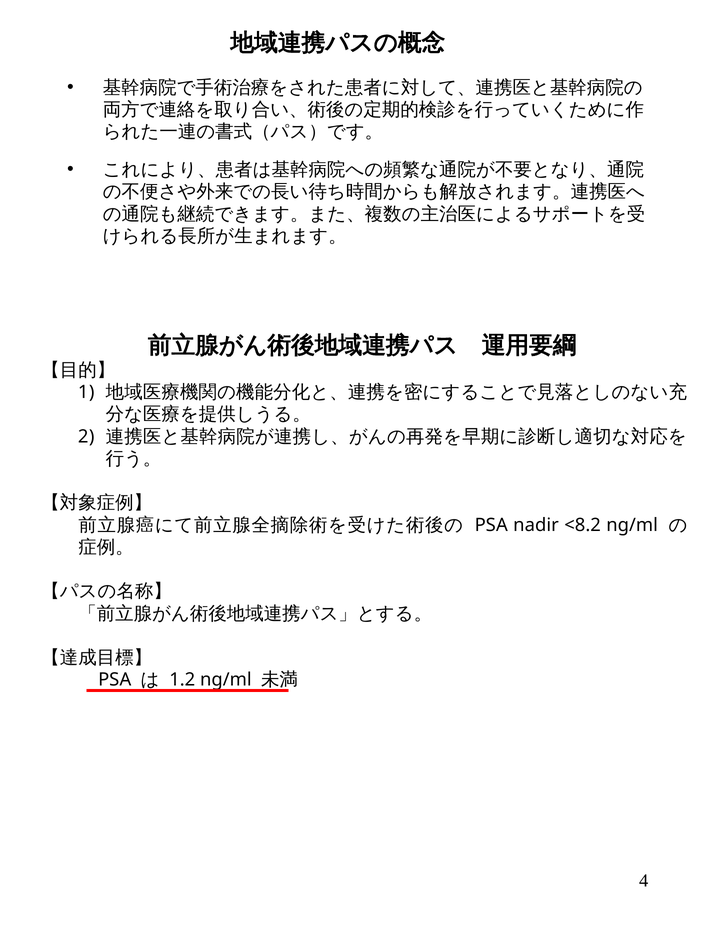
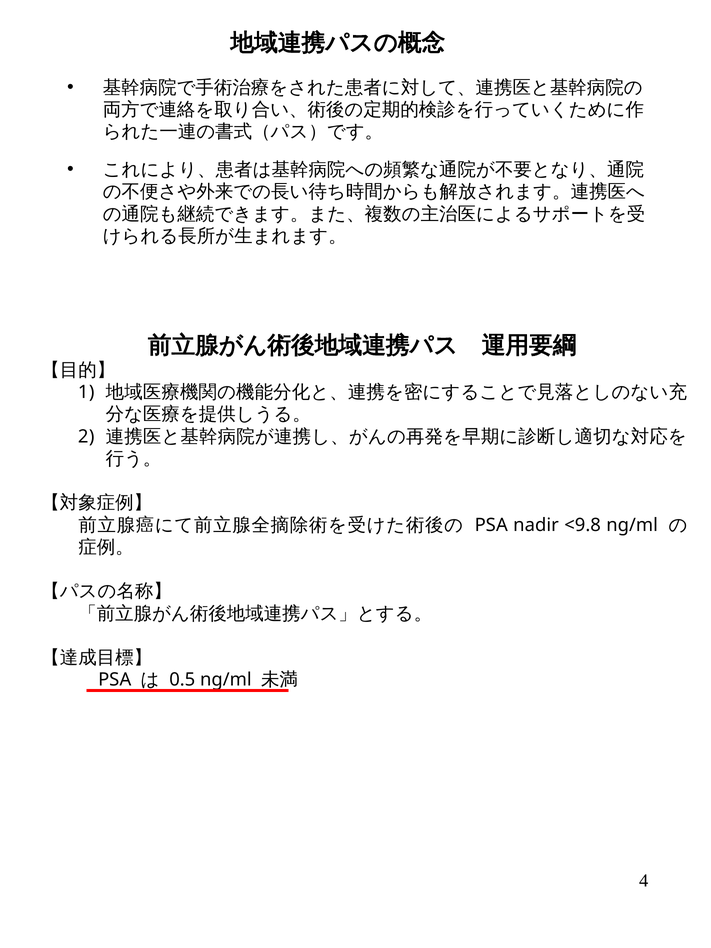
<8.2: <8.2 -> <9.8 (583, 525)
1.2: 1.2 -> 0.5 (182, 680)
